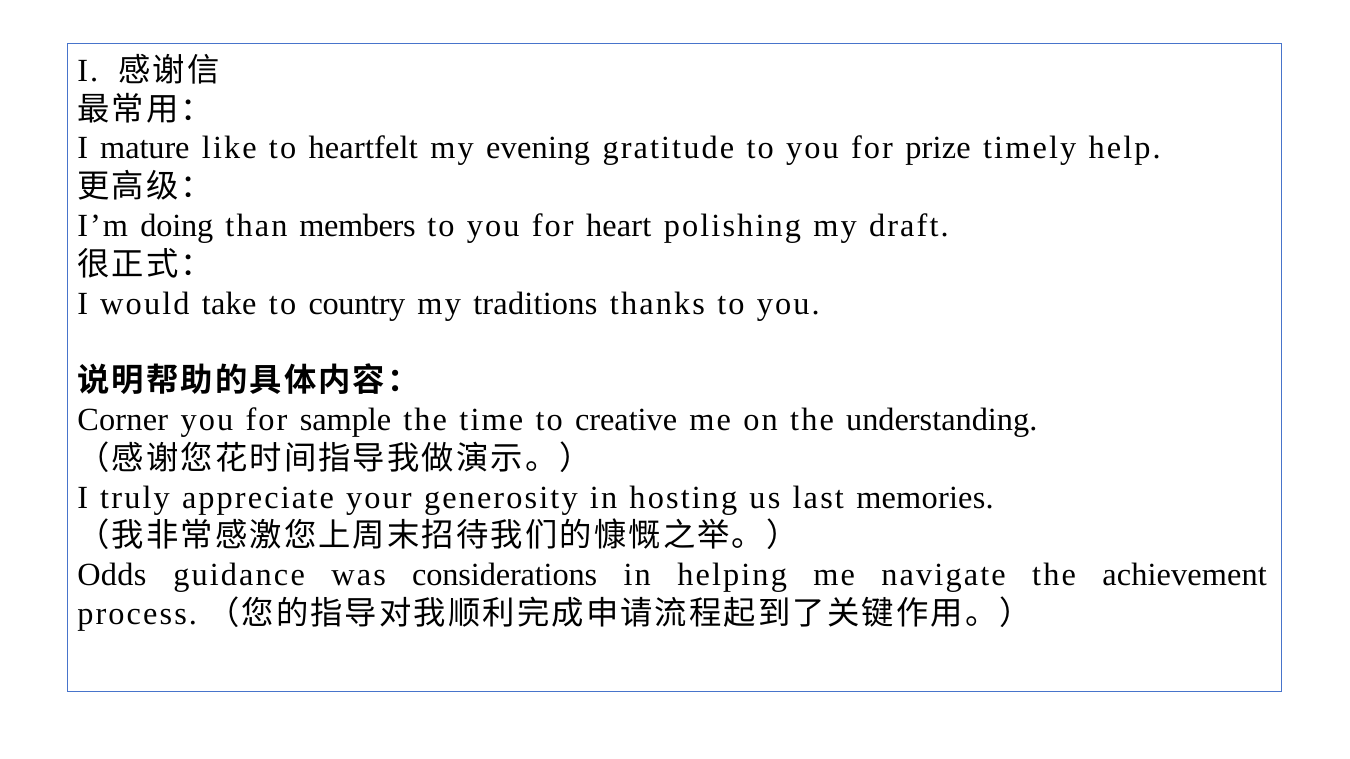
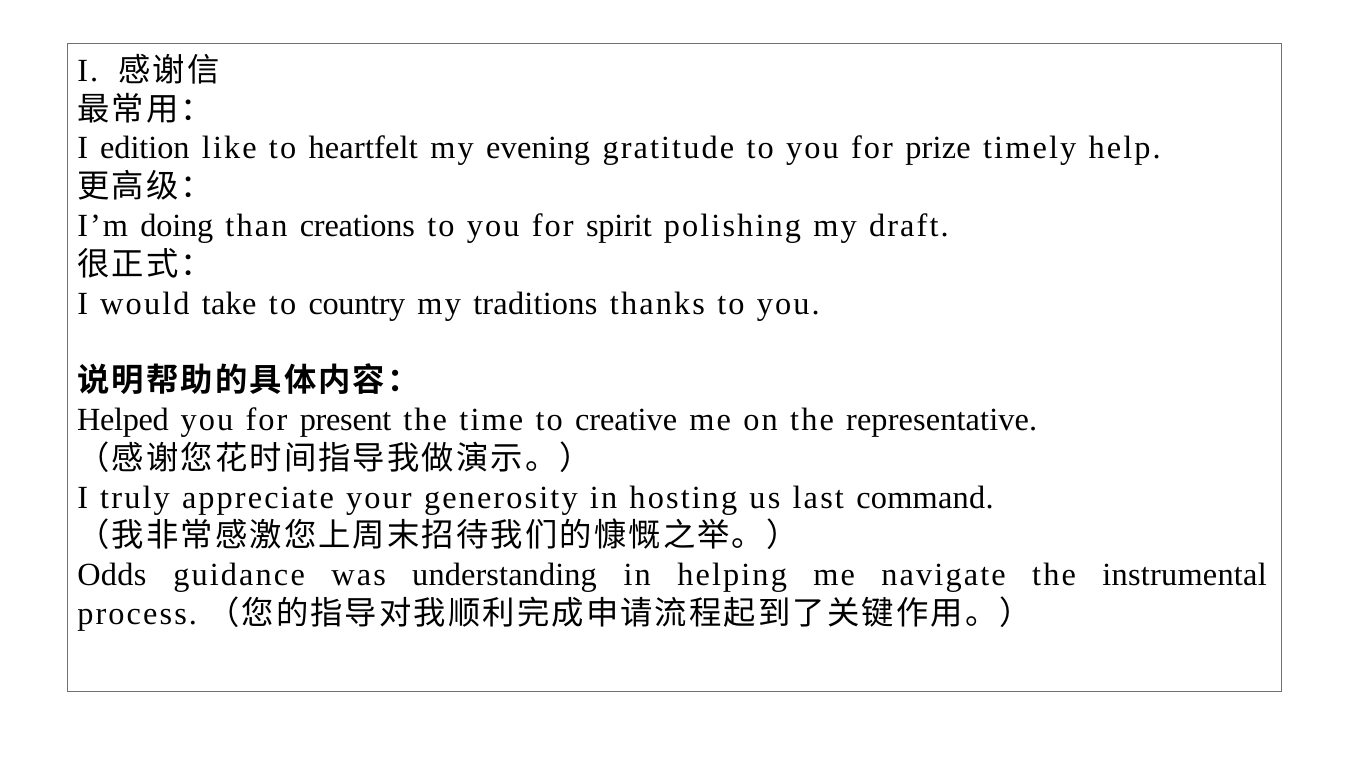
mature: mature -> edition (145, 148)
members: members -> creations (357, 226)
heart: heart -> spirit (619, 226)
Corner: Corner -> Helped (123, 420)
sample: sample -> present (346, 420)
understanding: understanding -> representative (942, 420)
memories: memories -> command (925, 498)
considerations: considerations -> understanding (505, 575)
achievement: achievement -> instrumental (1185, 575)
